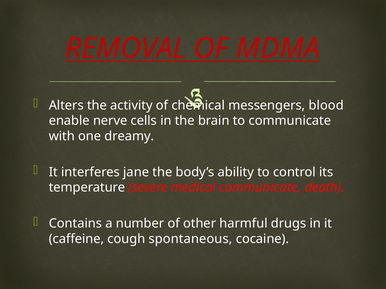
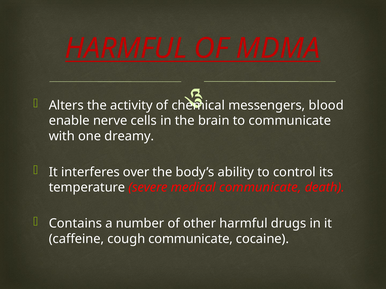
REMOVAL: REMOVAL -> HARMFUL (126, 48)
jane: jane -> over (136, 172)
cough spontaneous: spontaneous -> communicate (191, 239)
